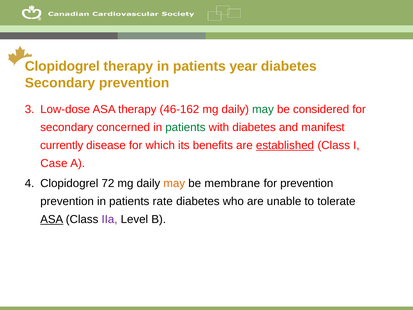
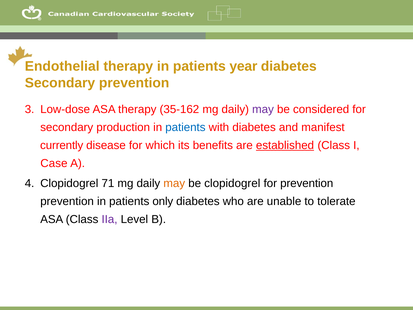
Clopidogrel: Clopidogrel -> Endothelial (62, 66)
46-162: 46-162 -> 35-162 (179, 109)
may colour: green -> purple (263, 109)
concerned: concerned -> production (123, 127)
patients colour: green -> blue (185, 127)
72: 72 -> 71 (108, 183)
be membrane: membrane -> clopidogrel (232, 183)
rate: rate -> only (163, 201)
ASA underline: present -> none (52, 219)
